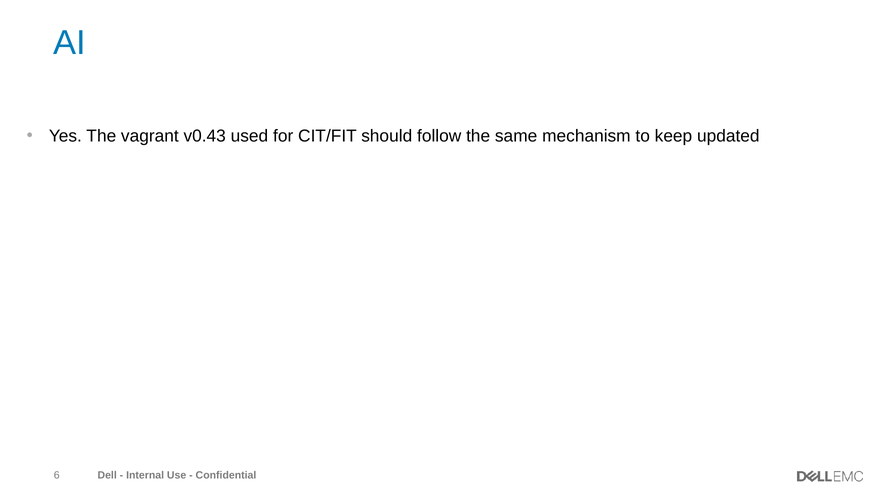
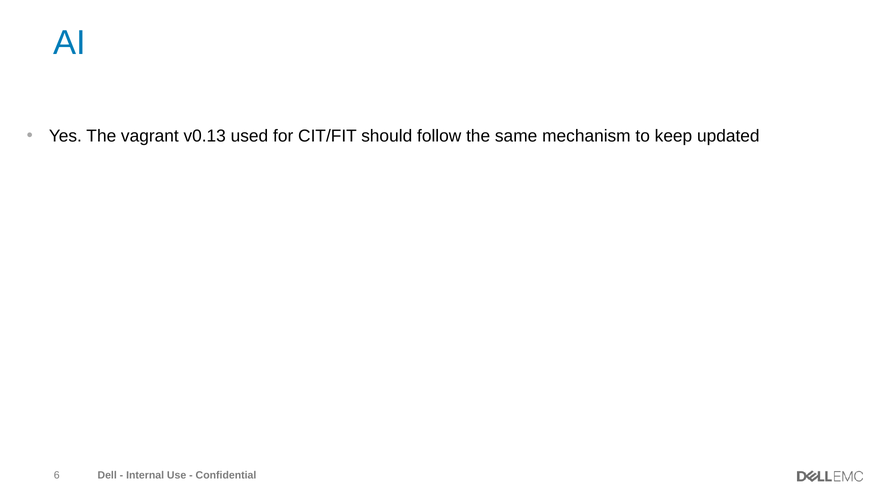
v0.43: v0.43 -> v0.13 (205, 136)
